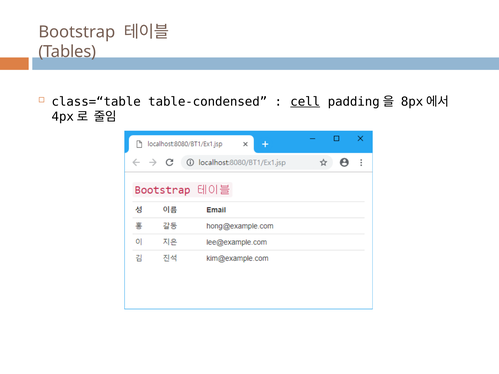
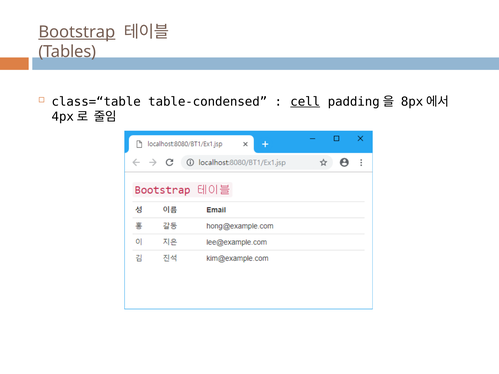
Bootstrap underline: none -> present (77, 32)
